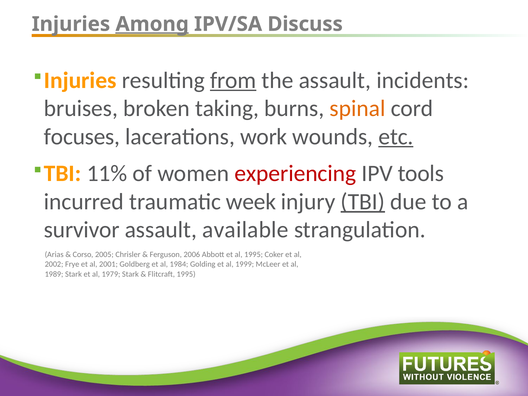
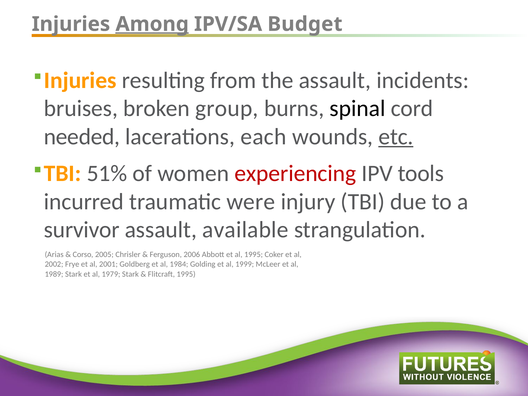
Discuss: Discuss -> Budget (305, 24)
from underline: present -> none (233, 80)
taking: taking -> group (227, 108)
spinal colour: orange -> black (358, 108)
focuses: focuses -> needed (82, 137)
work: work -> each (263, 137)
11%: 11% -> 51% (107, 174)
week: week -> were (251, 202)
TBI underline: present -> none (363, 202)
